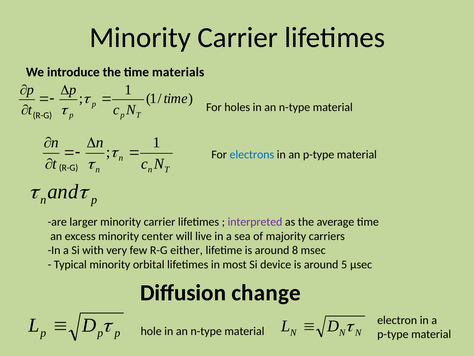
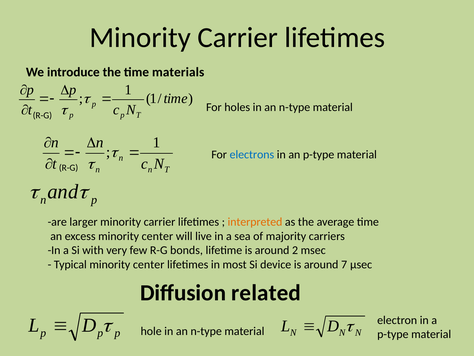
interpreted colour: purple -> orange (255, 222)
either: either -> bonds (187, 250)
8: 8 -> 2 (295, 250)
Typical minority orbital: orbital -> center (149, 264)
5: 5 -> 7 (344, 264)
change: change -> related (266, 293)
